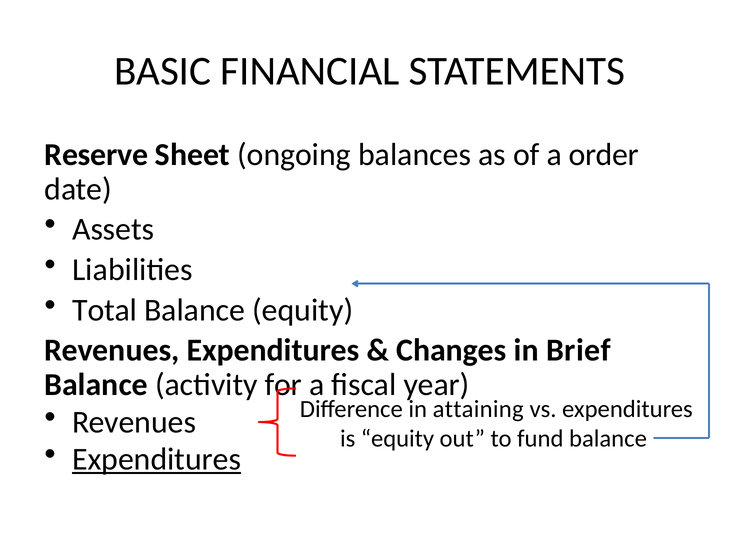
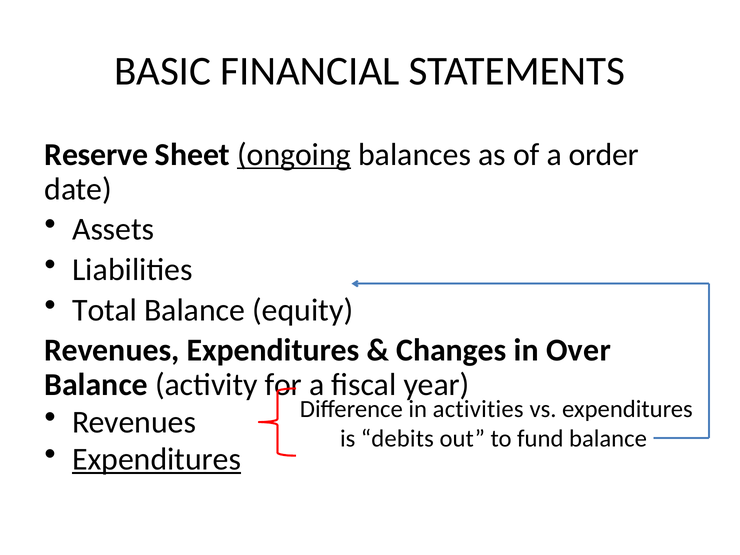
ongoing underline: none -> present (294, 155)
Brief: Brief -> Over (579, 350)
attaining: attaining -> activities (478, 409)
is equity: equity -> debits (397, 439)
